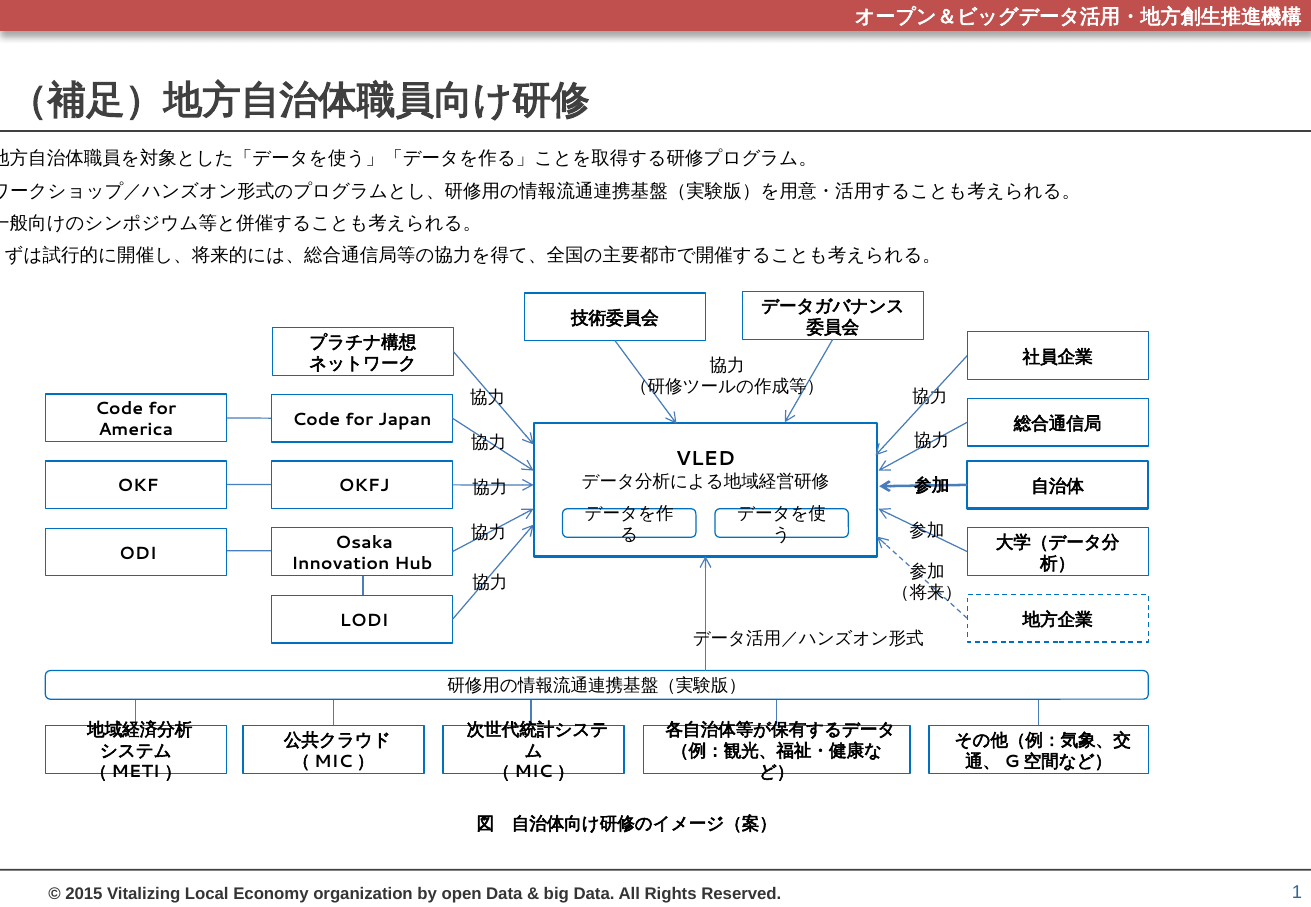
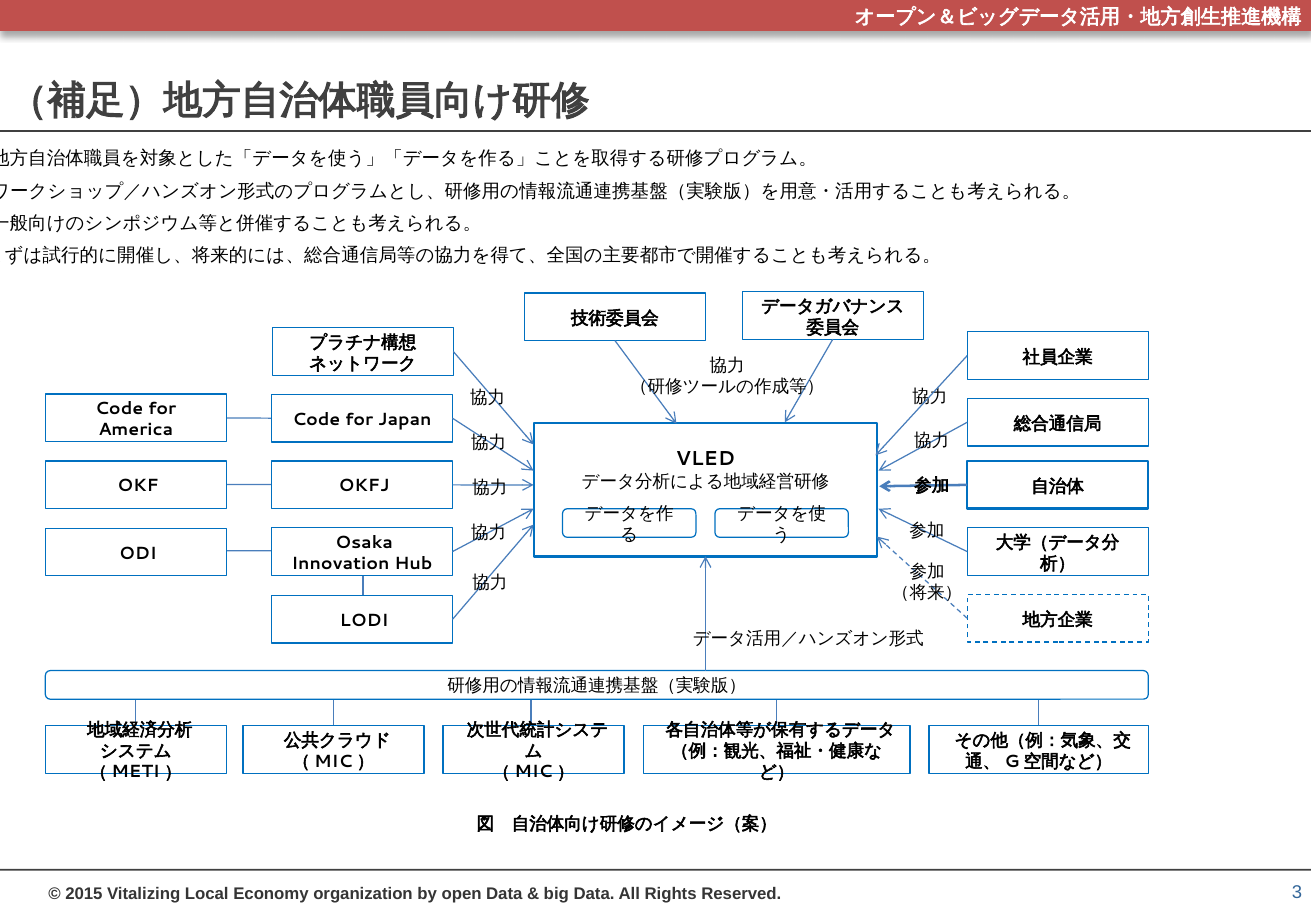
1: 1 -> 3 (1297, 893)
